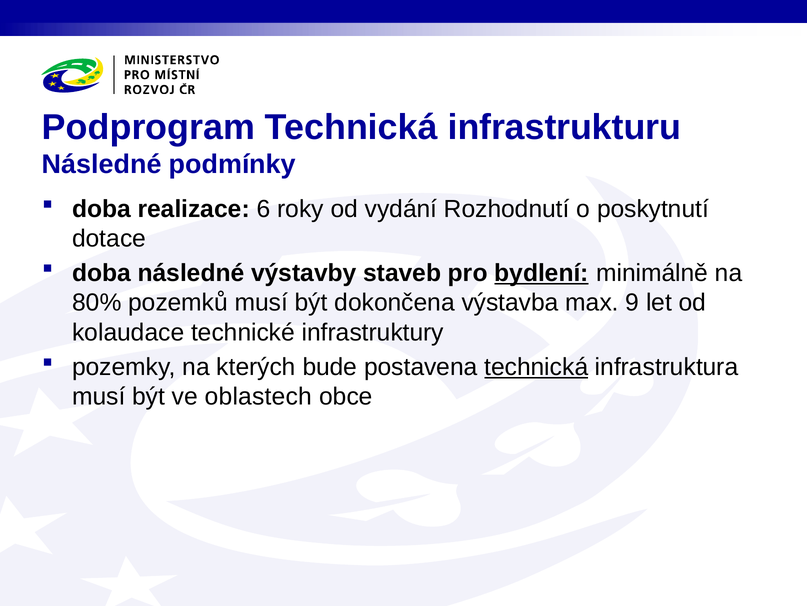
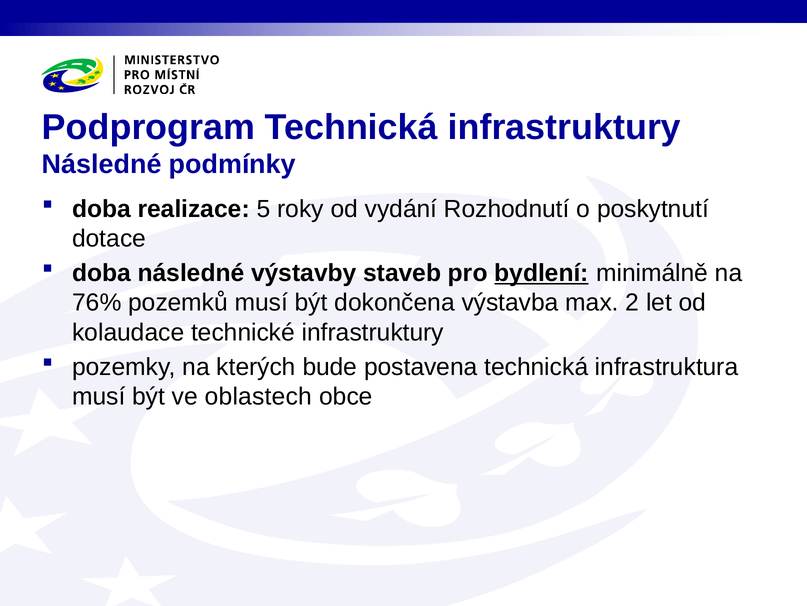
Technická infrastrukturu: infrastrukturu -> infrastruktury (564, 127)
6: 6 -> 5 (264, 209)
80%: 80% -> 76% (97, 302)
9: 9 -> 2 (632, 302)
technická underline: present -> none (536, 366)
